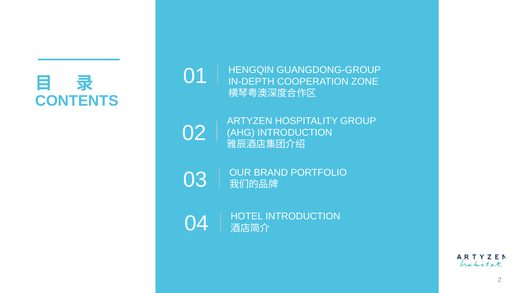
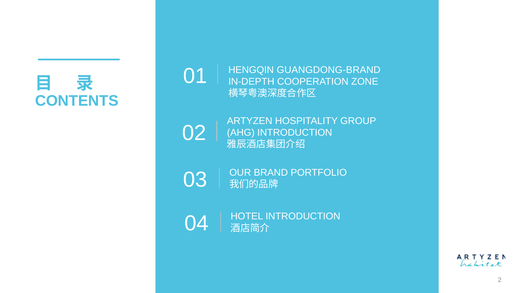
GUANGDONG-GROUP: GUANGDONG-GROUP -> GUANGDONG-BRAND (329, 70)
